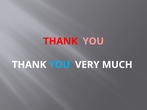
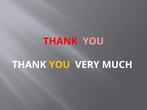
YOU colour: light blue -> yellow (59, 65)
